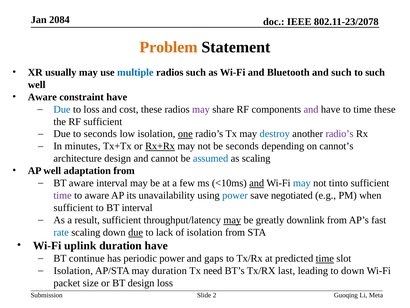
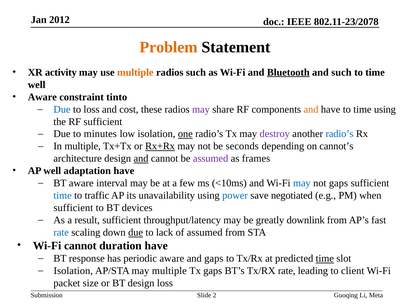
2084: 2084 -> 2012 (59, 20)
usually: usually -> activity (61, 72)
multiple colour: blue -> orange (135, 72)
Bluetooth underline: none -> present (288, 72)
such: such -> time (375, 72)
constraint have: have -> tinto (117, 97)
and colour: purple -> orange (311, 109)
time these: these -> using (385, 109)
to seconds: seconds -> minutes (100, 134)
destroy colour: blue -> purple (275, 134)
radio’s colour: purple -> blue (340, 134)
In minutes: minutes -> multiple (83, 146)
and underline: none -> present (141, 158)
assumed colour: blue -> purple (211, 158)
as scaling: scaling -> frames (256, 158)
adaptation from: from -> have (124, 171)
and underline: present -> none (257, 183)
not tinto: tinto -> gaps (338, 183)
time colour: purple -> blue (63, 195)
to aware: aware -> traffic (97, 195)
BT interval: interval -> devices (137, 208)
may underline: present -> none (232, 220)
of isolation: isolation -> assumed (205, 232)
Wi-Fi uplink: uplink -> cannot (80, 245)
continue: continue -> response (87, 258)
periodic power: power -> aware (172, 258)
may duration: duration -> multiple (169, 270)
Tx need: need -> gaps (213, 270)
Tx/RX last: last -> rate (287, 270)
to down: down -> client (353, 270)
